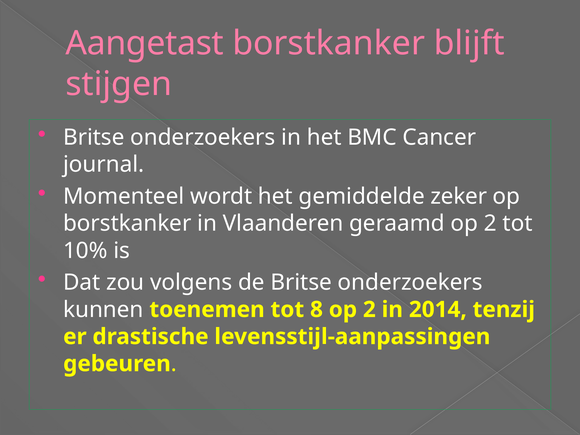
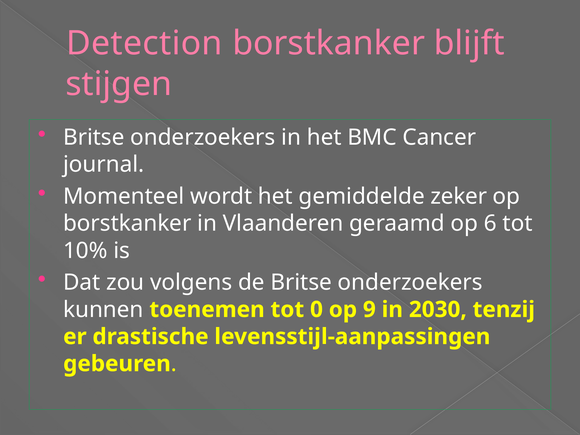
Aangetast: Aangetast -> Detection (144, 43)
geraamd op 2: 2 -> 6 (490, 223)
8: 8 -> 0 (316, 310)
2: 2 -> 9 (369, 310)
2014: 2014 -> 2030 (438, 310)
